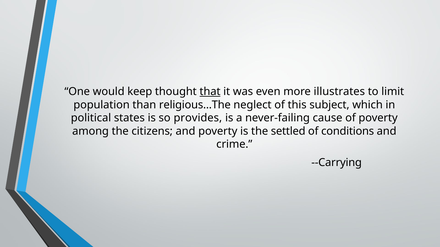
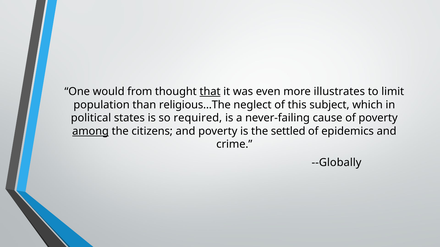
keep: keep -> from (140, 92)
provides: provides -> required (198, 118)
among underline: none -> present (91, 131)
conditions: conditions -> epidemics (348, 131)
--Carrying: --Carrying -> --Globally (337, 163)
